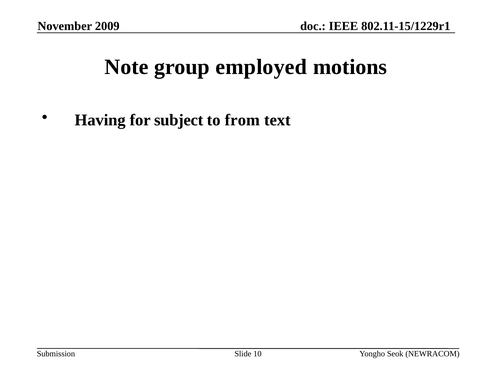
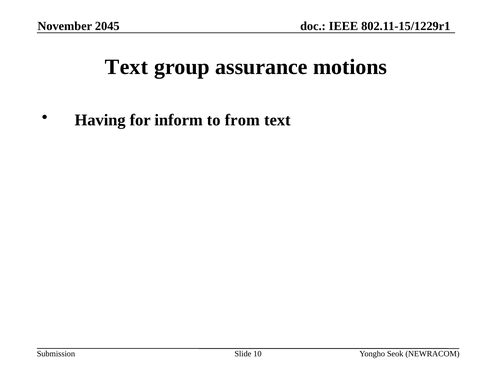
2009: 2009 -> 2045 (107, 26)
Note: Note -> Text (127, 67)
employed: employed -> assurance (261, 67)
subject: subject -> inform (179, 120)
